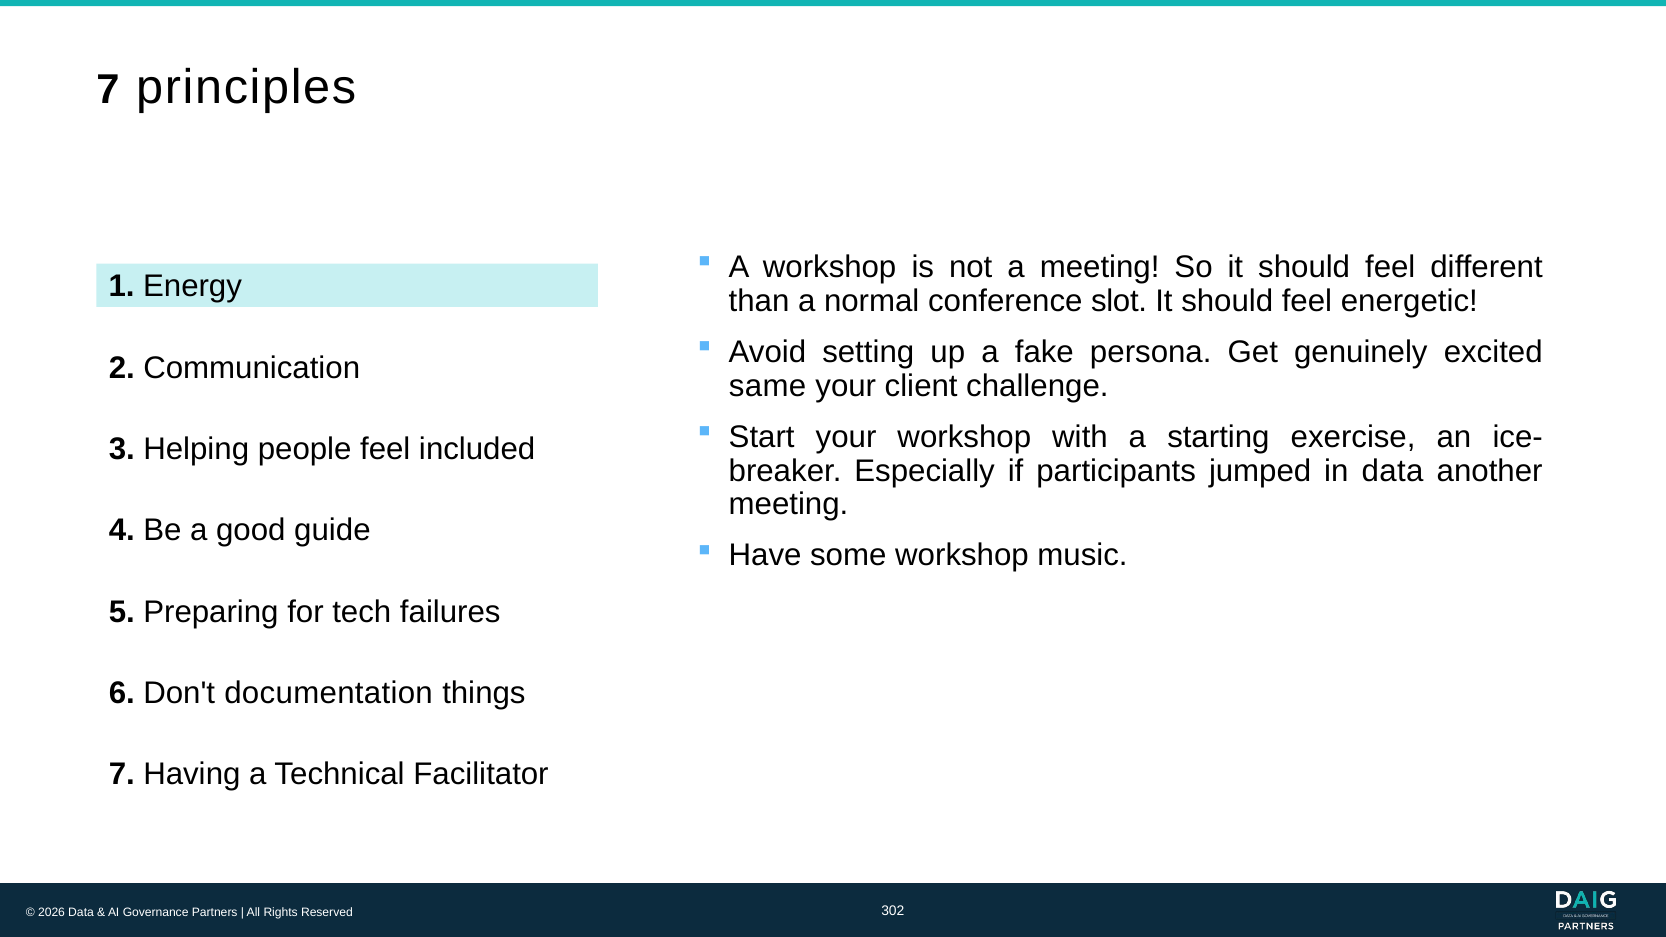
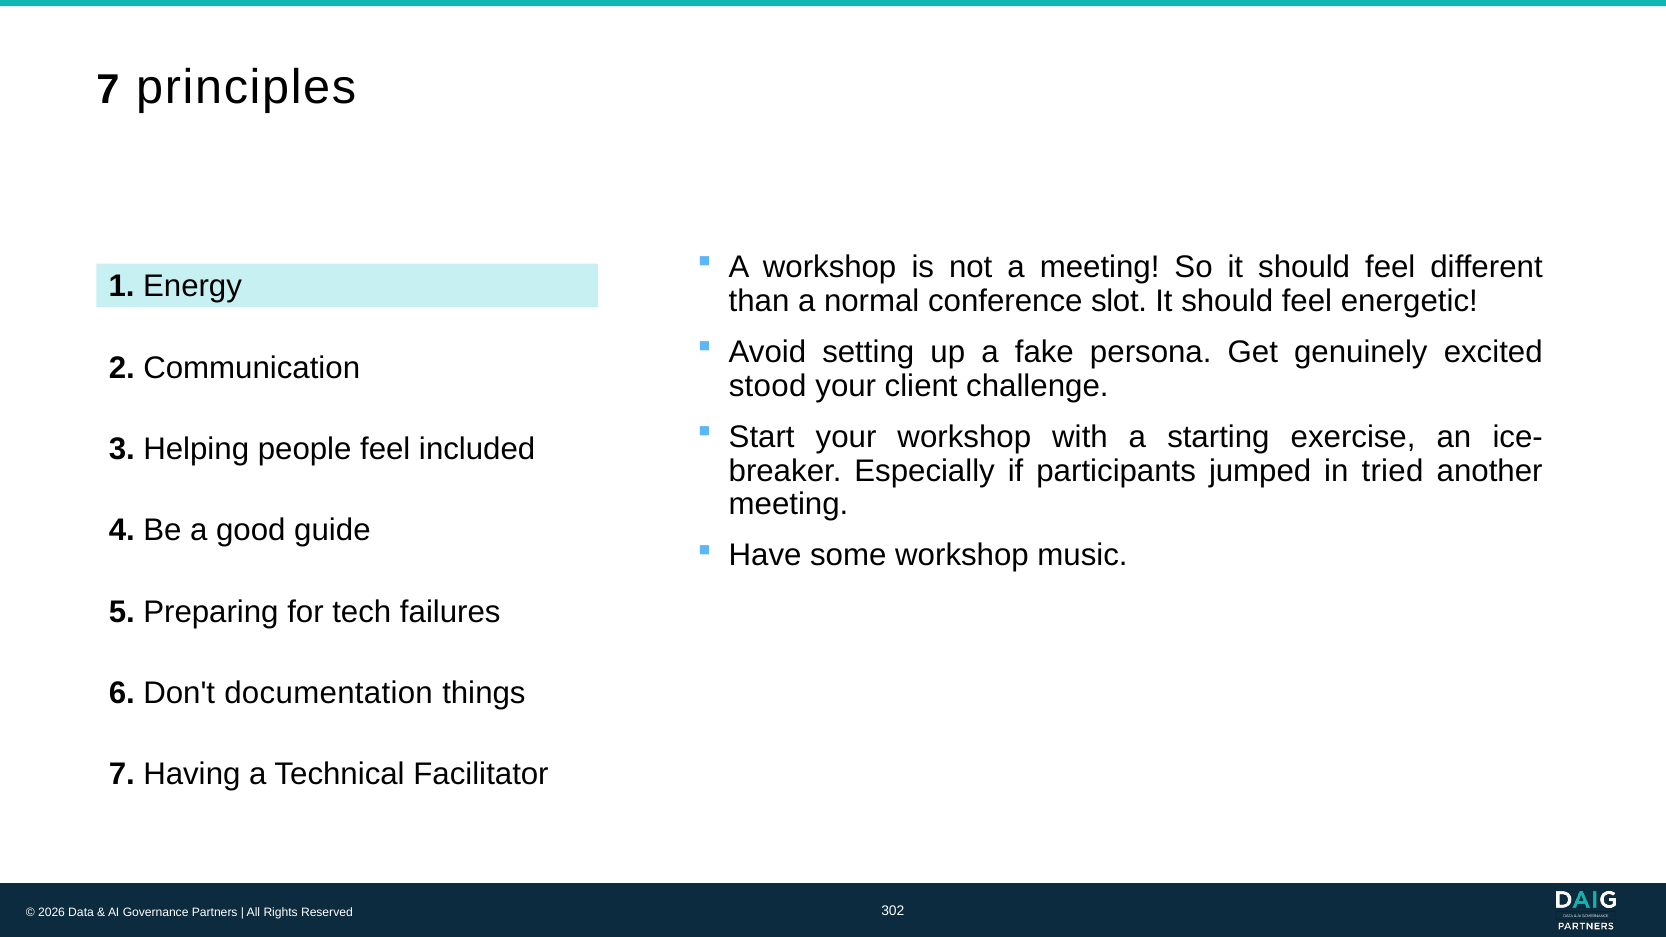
same: same -> stood (768, 386)
in data: data -> tried (1393, 471)
